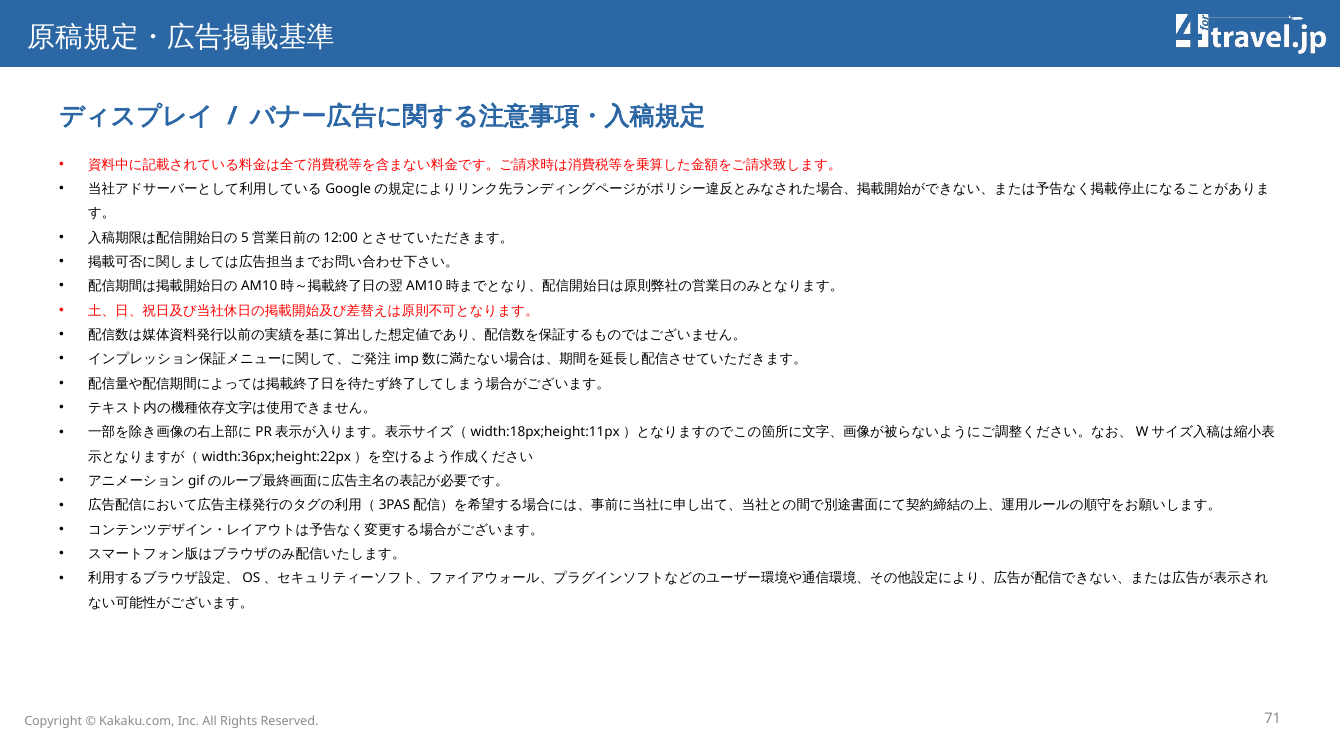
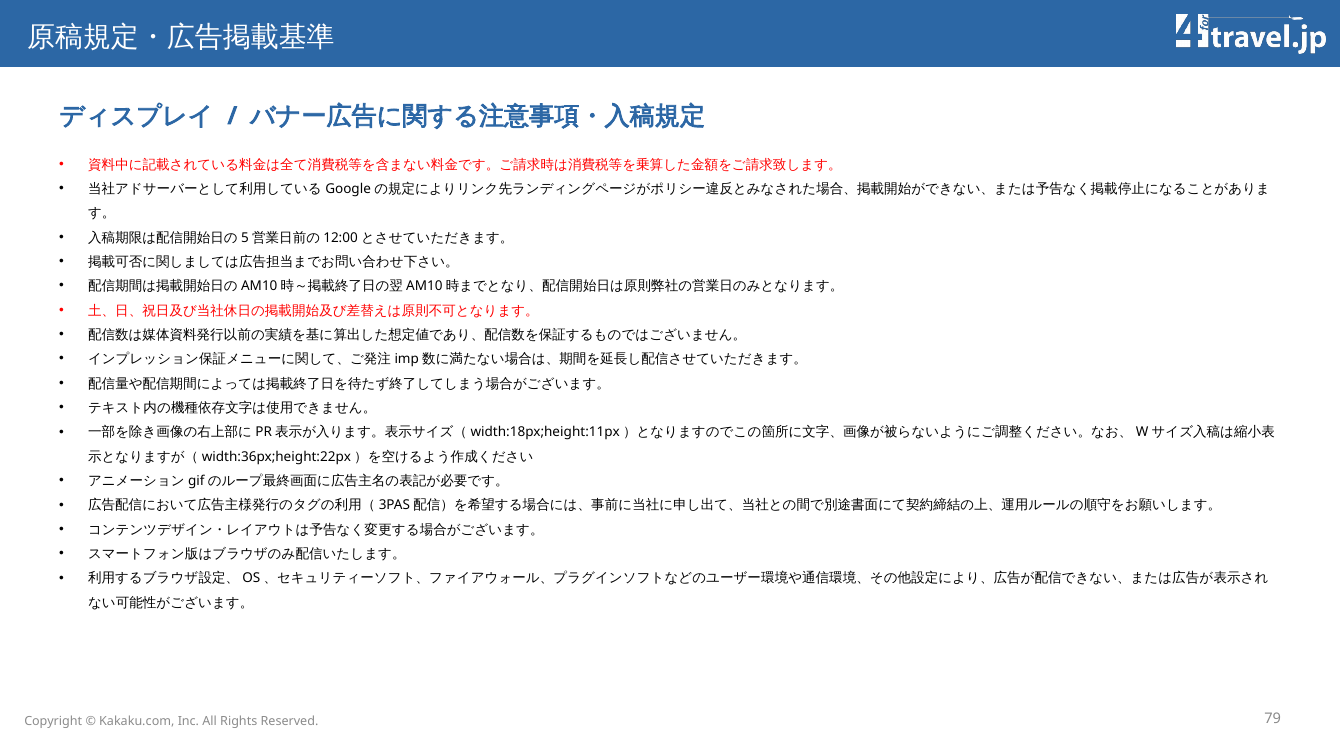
71: 71 -> 79 (1273, 719)
